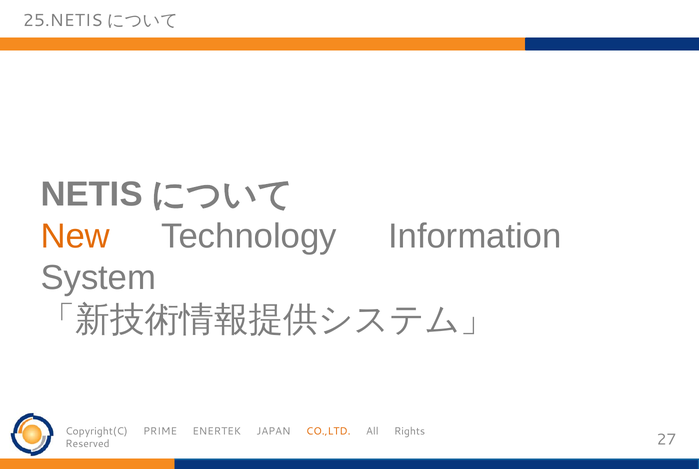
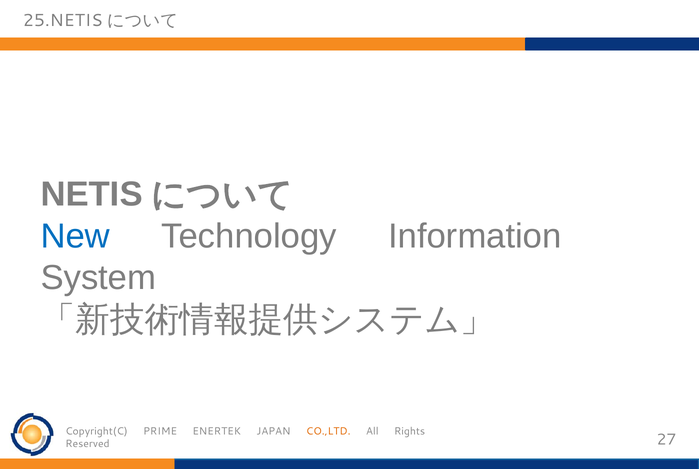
New colour: orange -> blue (75, 236)
